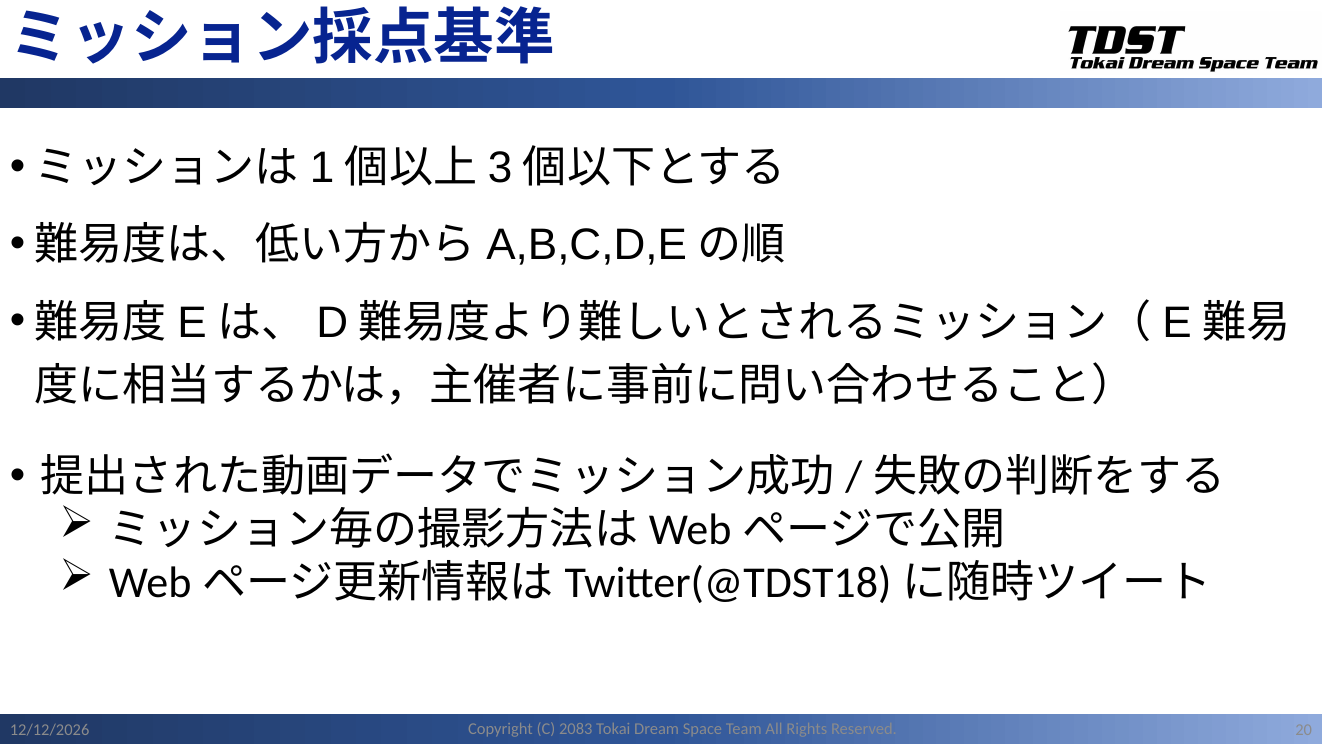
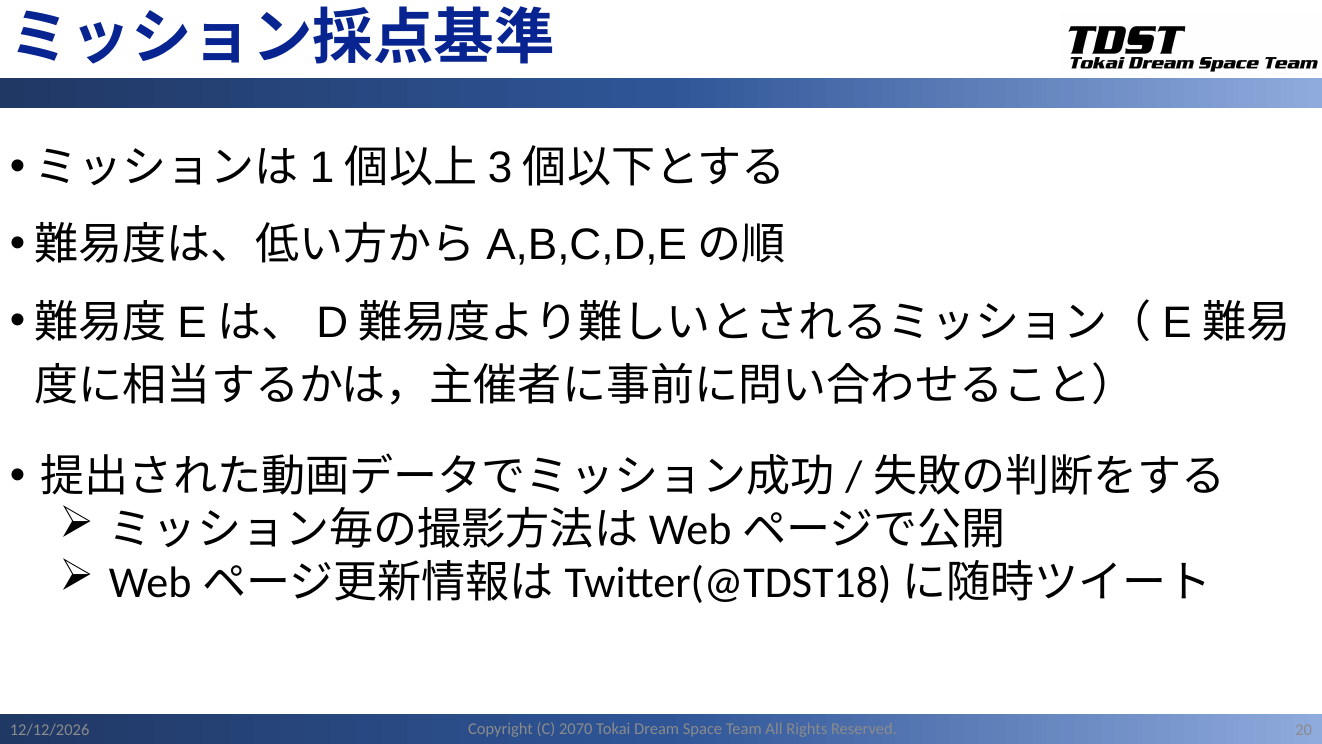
2083: 2083 -> 2070 (576, 729)
